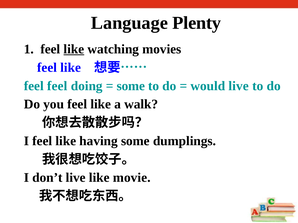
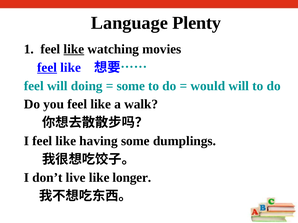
feel underline: none -> present (47, 68)
feel feel: feel -> will (57, 86)
would live: live -> will (239, 86)
movie: movie -> longer (132, 178)
